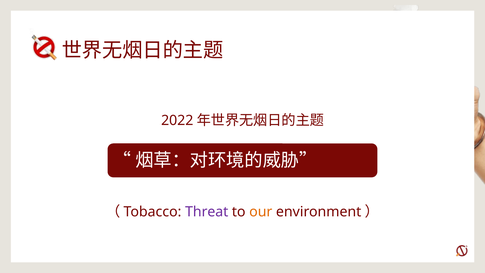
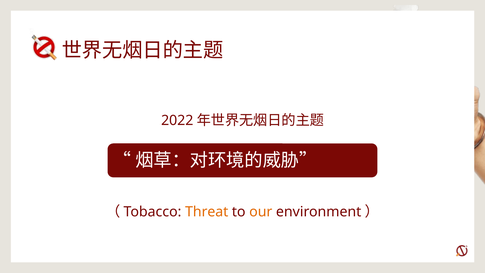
Threat colour: purple -> orange (207, 212)
